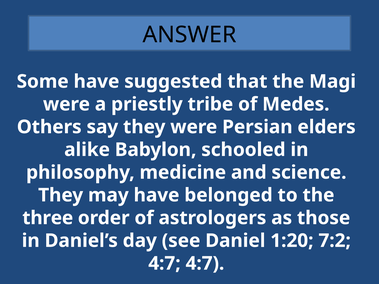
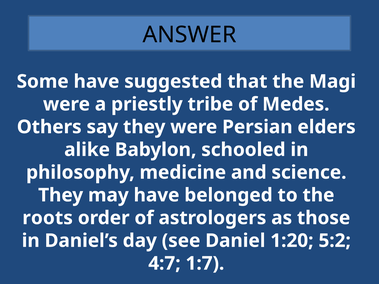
three: three -> roots (48, 218)
7:2: 7:2 -> 5:2 (335, 241)
4:7 4:7: 4:7 -> 1:7 (205, 264)
